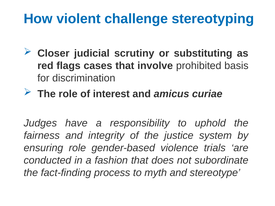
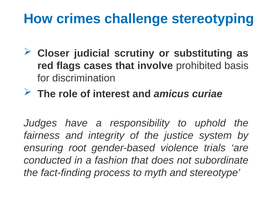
violent: violent -> crimes (79, 19)
ensuring role: role -> root (77, 148)
